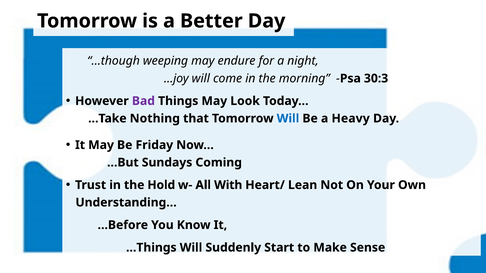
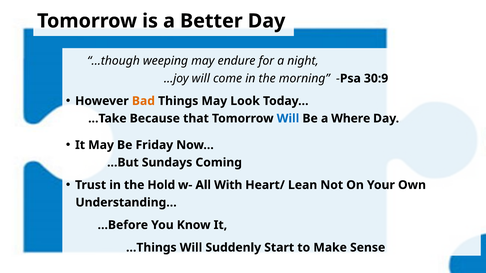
30:3: 30:3 -> 30:9 (376, 79)
Bad colour: purple -> orange (143, 101)
Nothing: Nothing -> Because (155, 119)
Heavy: Heavy -> Where (351, 119)
